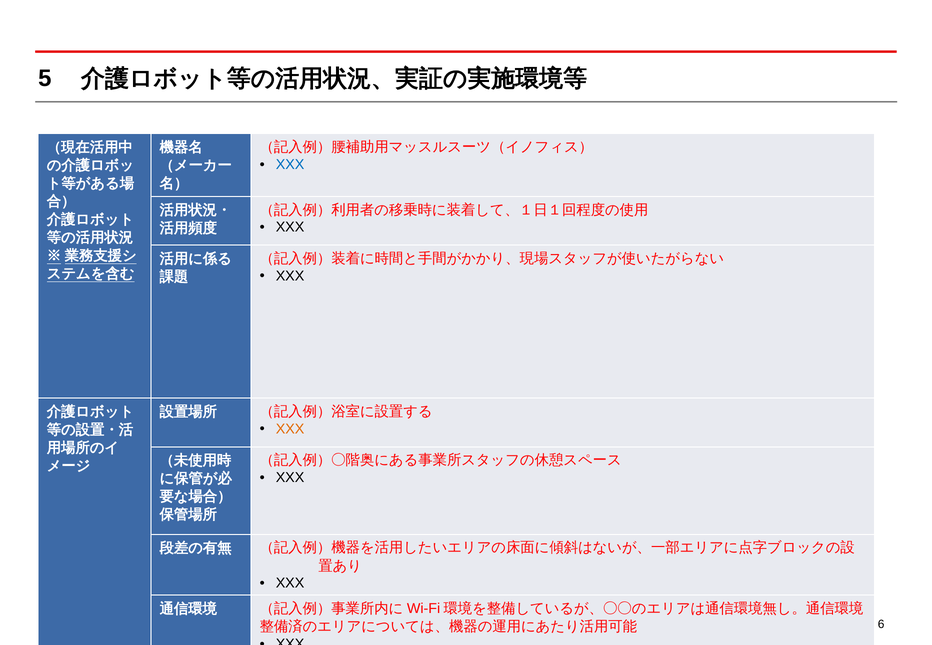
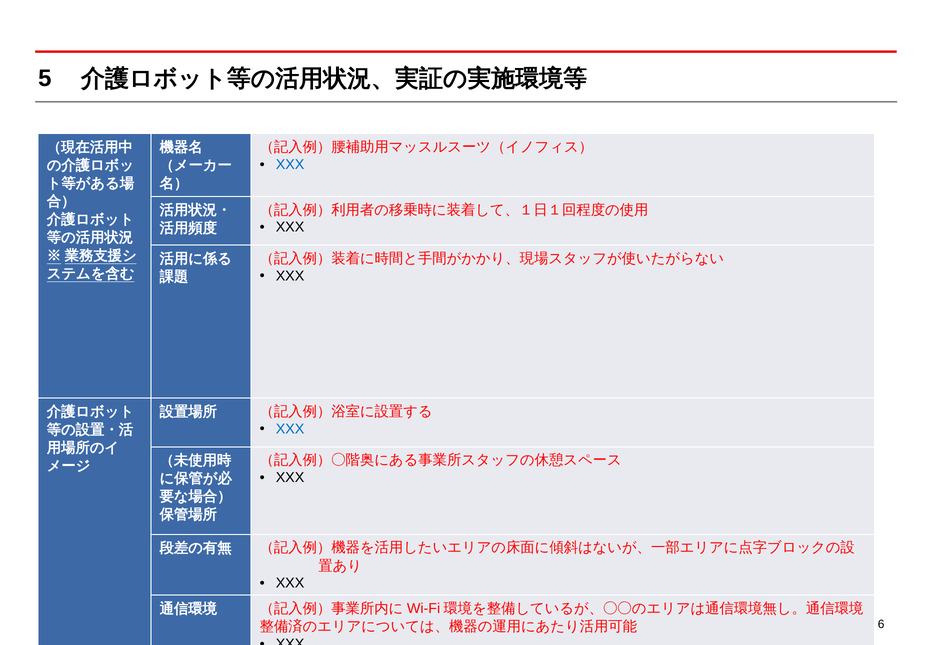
XXX colour: orange -> blue (290, 429)
